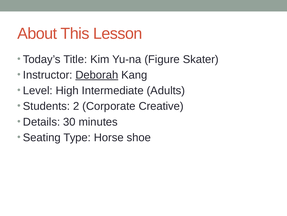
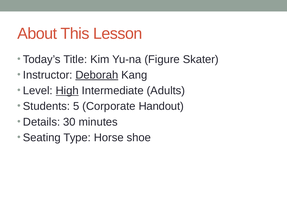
High underline: none -> present (67, 90)
2: 2 -> 5 (76, 106)
Creative: Creative -> Handout (161, 106)
